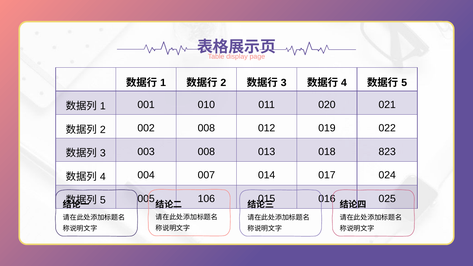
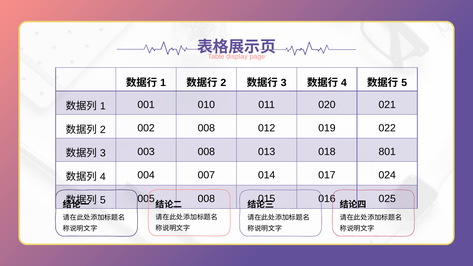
823: 823 -> 801 (387, 152)
005 106: 106 -> 008 (206, 199)
